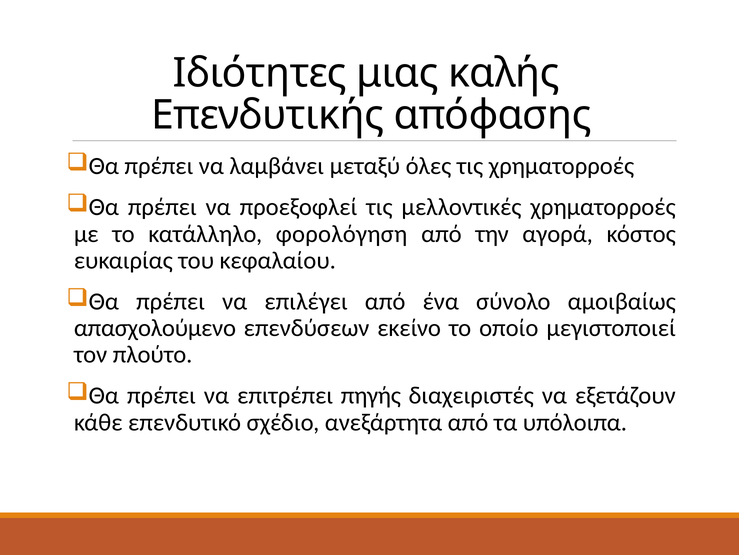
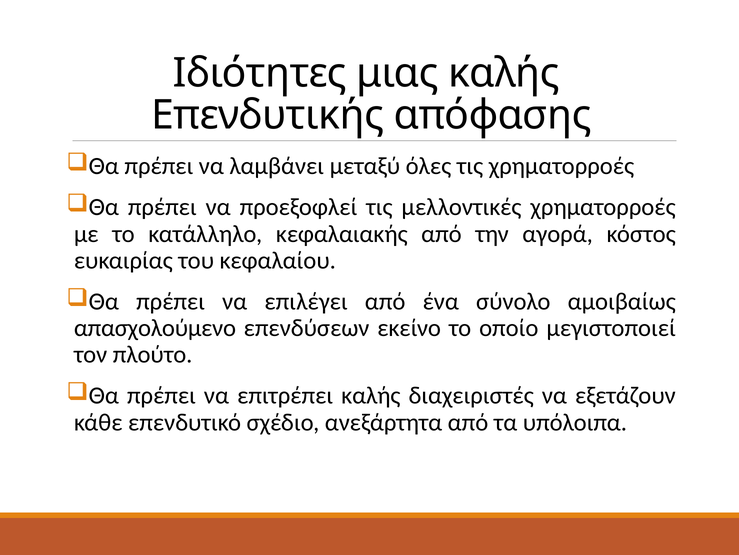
φορολόγηση: φορολόγηση -> κεφαλαιακής (342, 234)
επιτρέπει πηγής: πηγής -> καλής (371, 395)
